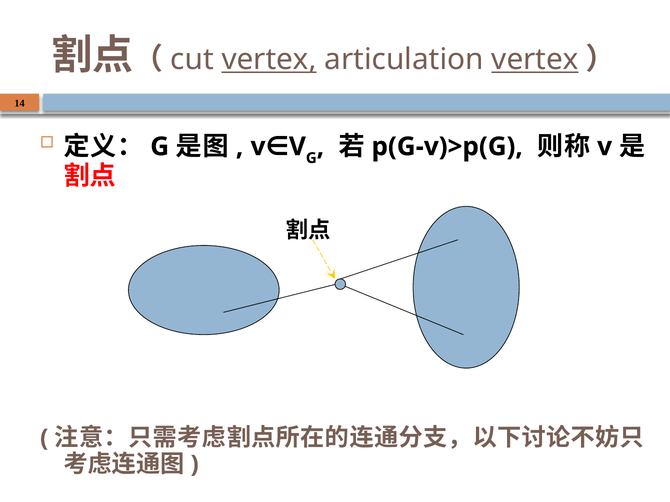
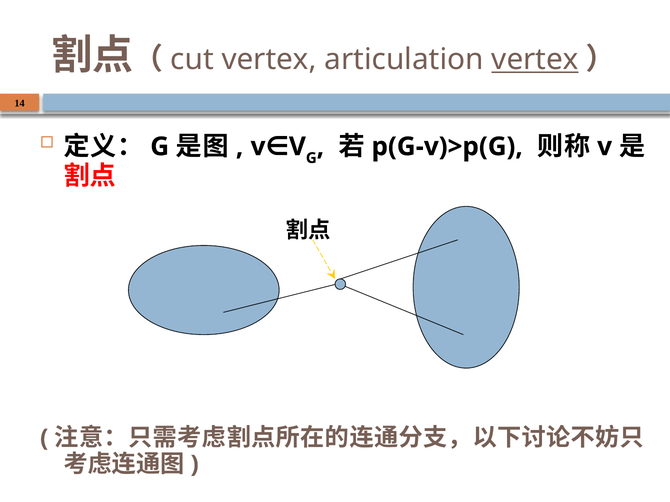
vertex underline: present -> none (269, 60)
